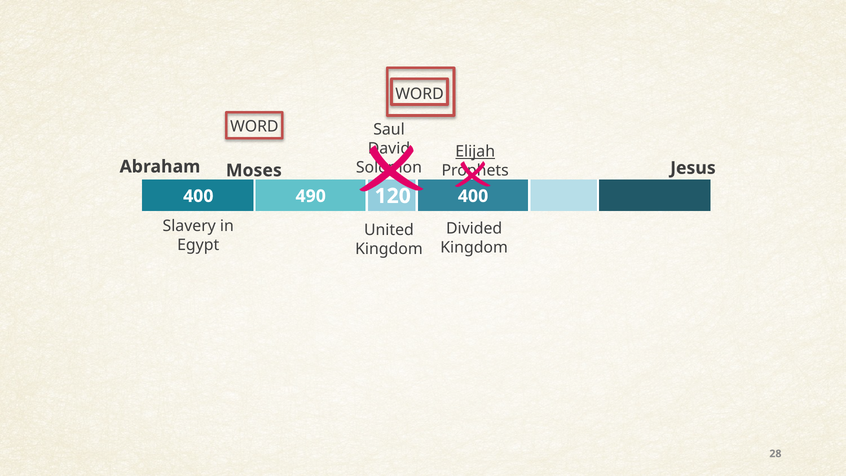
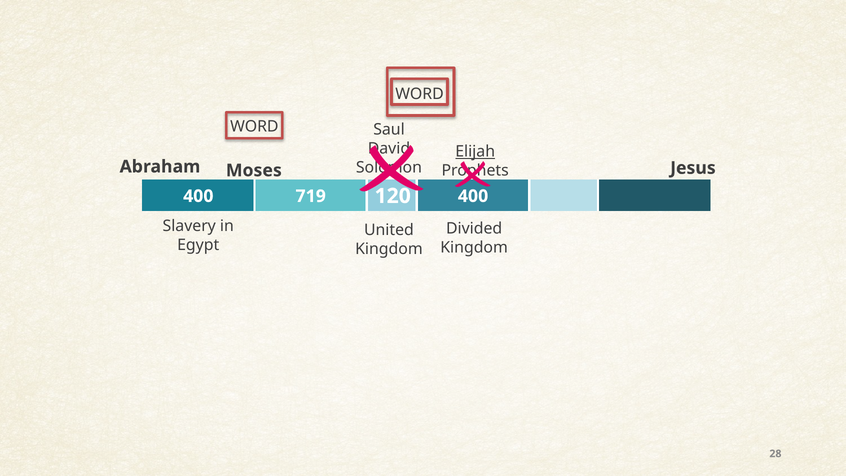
490: 490 -> 719 (311, 196)
